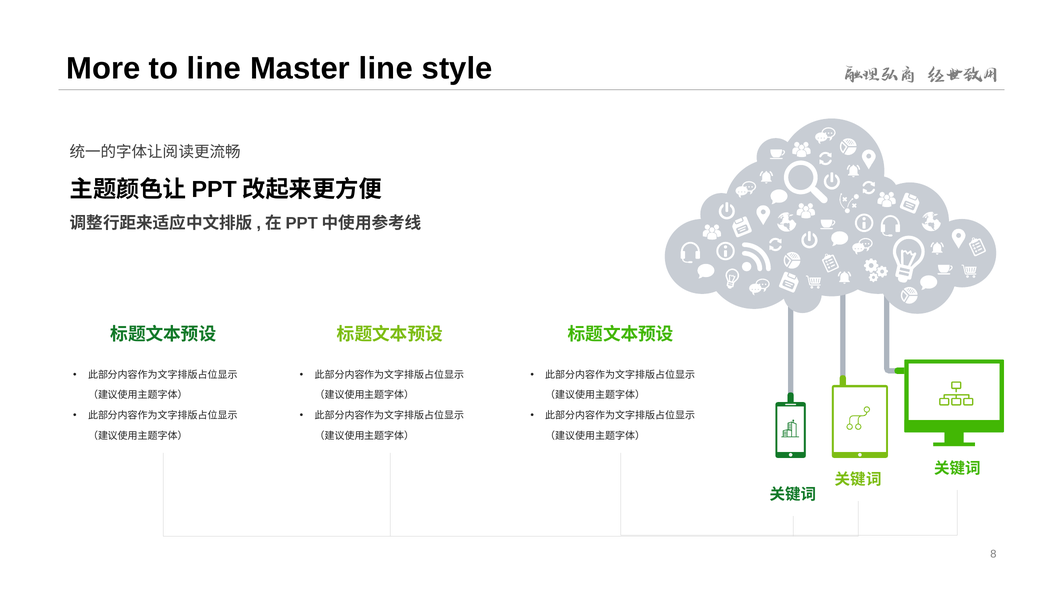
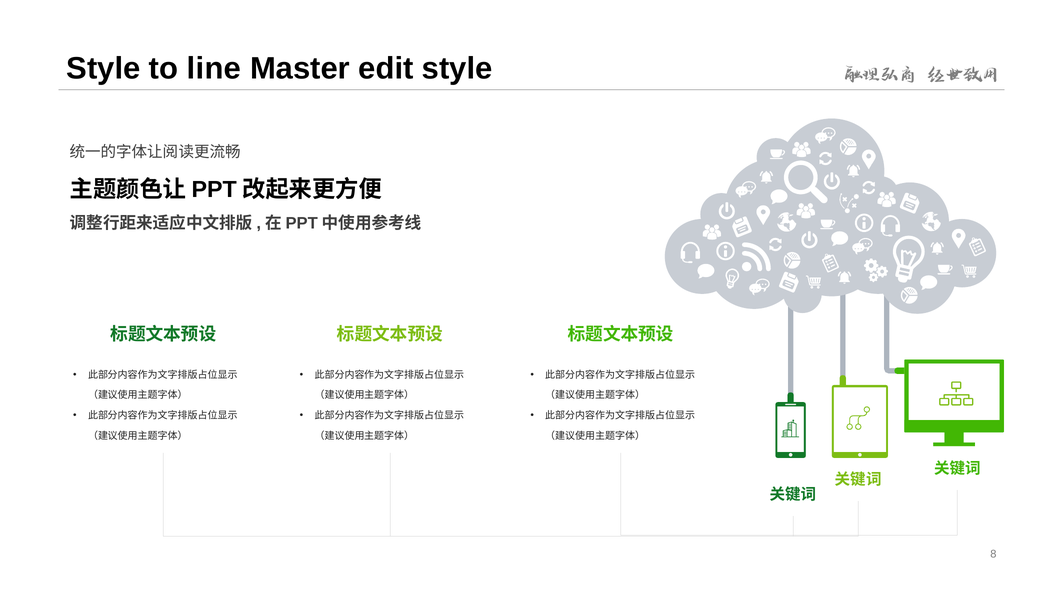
More: More -> Style (103, 69)
Master line: line -> edit (386, 69)
